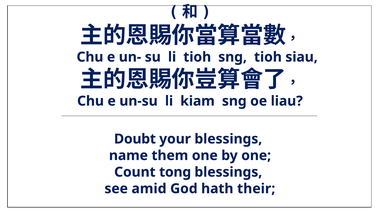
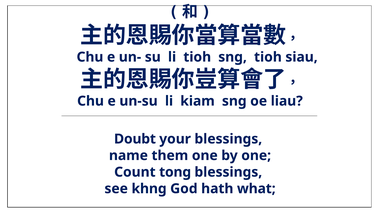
amid: amid -> khng (149, 189)
their: their -> what (256, 189)
